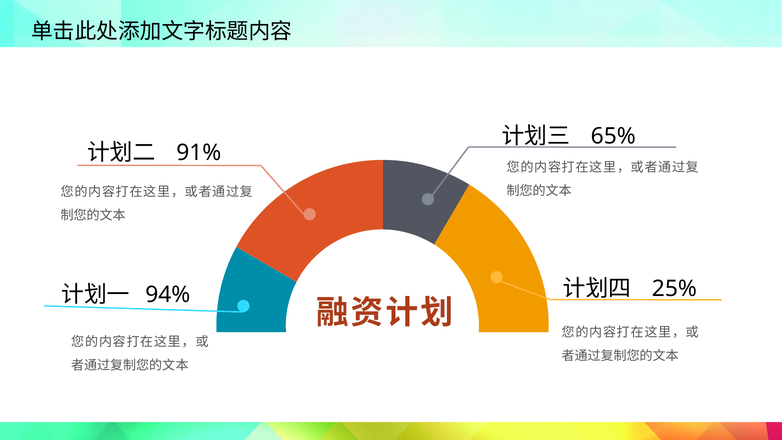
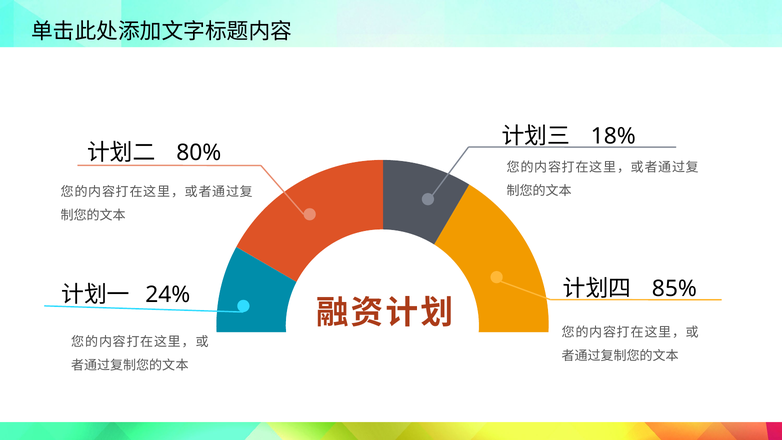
65%: 65% -> 18% (613, 136)
91%: 91% -> 80% (199, 152)
25%: 25% -> 85% (674, 288)
94%: 94% -> 24% (168, 295)
